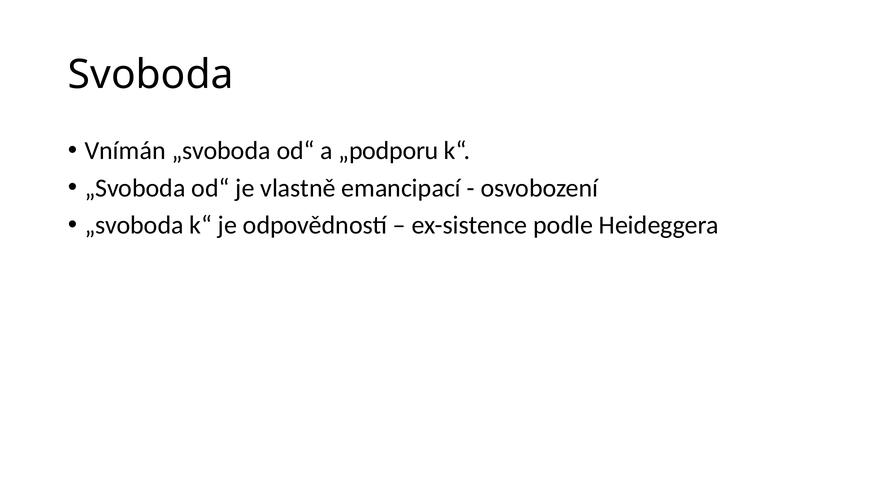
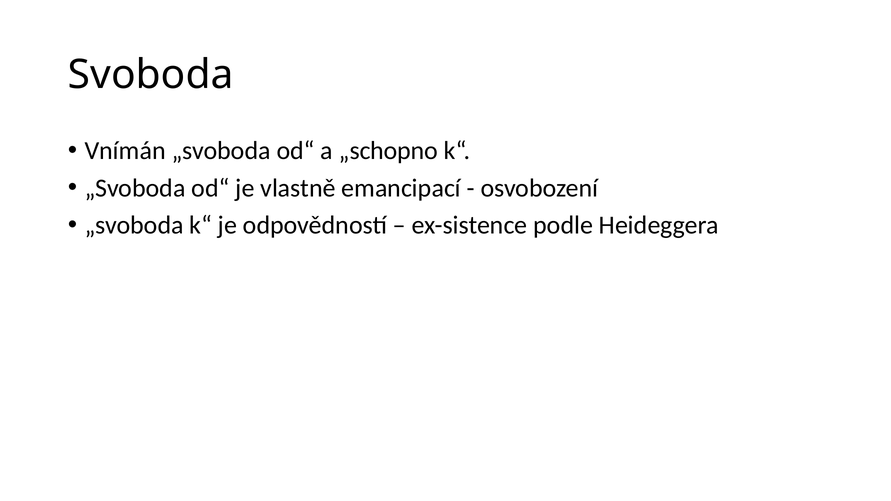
„podporu: „podporu -> „schopno (388, 151)
